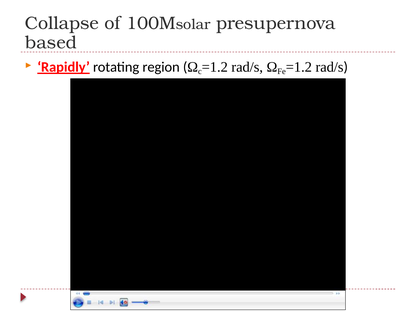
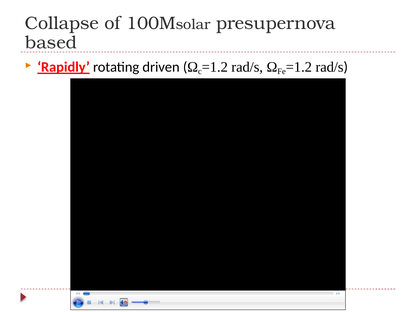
region: region -> driven (161, 67)
